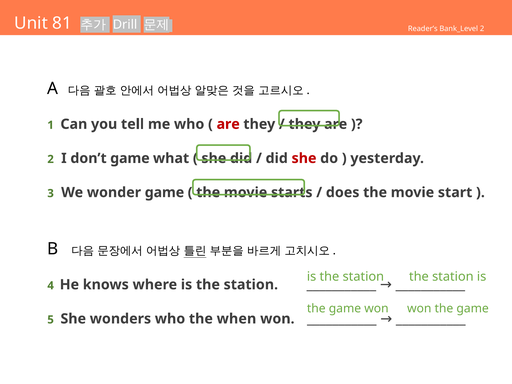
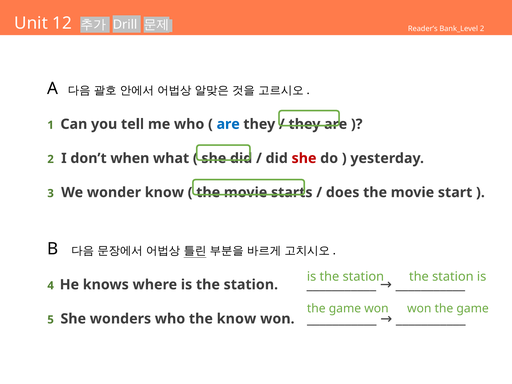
81: 81 -> 12 (62, 23)
are colour: red -> blue (228, 124)
don’t game: game -> when (130, 158)
wonder game: game -> know (164, 192)
the when: when -> know (236, 319)
